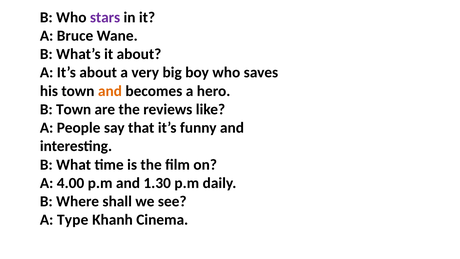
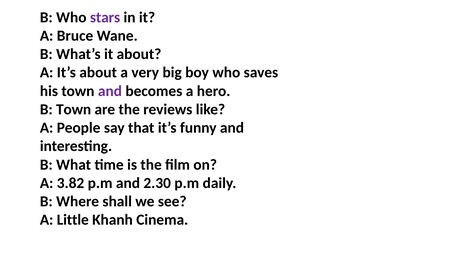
and colour: orange -> purple (110, 91)
4.00: 4.00 -> 3.82 (71, 183)
1.30: 1.30 -> 2.30 (157, 183)
Type: Type -> Little (73, 220)
